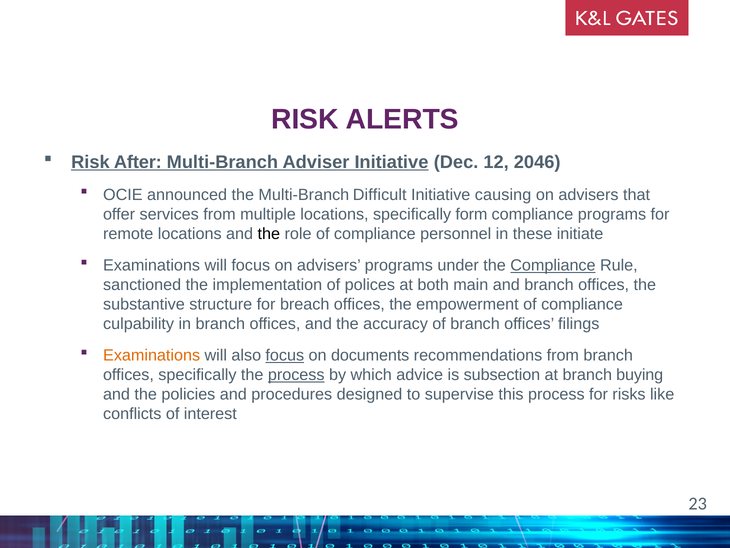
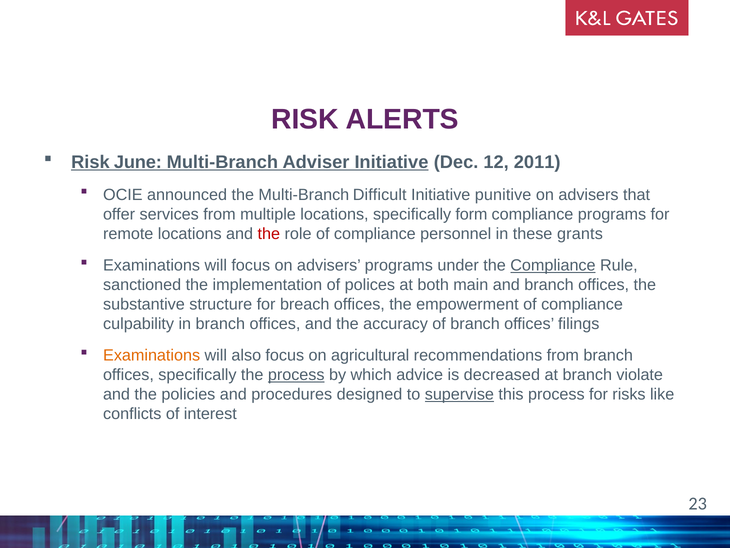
After: After -> June (138, 162)
2046: 2046 -> 2011 (537, 162)
causing: causing -> punitive (503, 195)
the colour: black -> red (269, 234)
initiate: initiate -> grants (580, 234)
focus underline: present -> none (285, 355)
documents: documents -> agricultural (370, 355)
subsection: subsection -> decreased (502, 375)
buying: buying -> violate (640, 375)
supervise underline: none -> present (459, 394)
